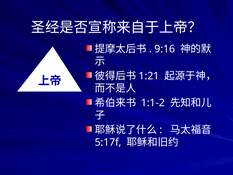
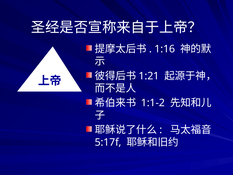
9:16: 9:16 -> 1:16 (165, 49)
